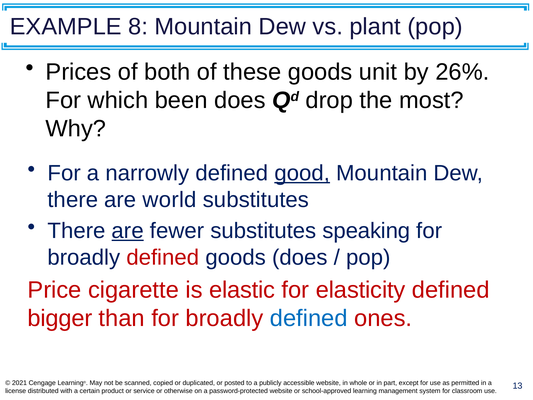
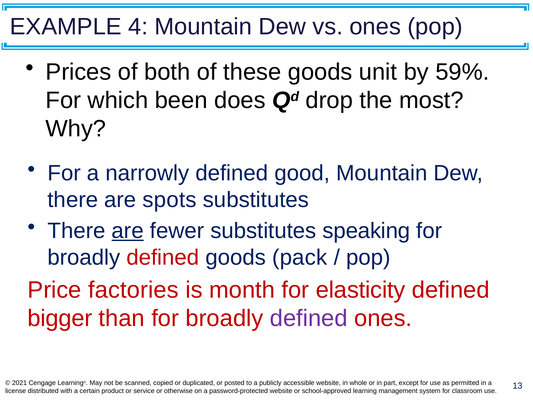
8: 8 -> 4 (138, 27)
vs plant: plant -> ones (375, 27)
26%: 26% -> 59% (462, 72)
good underline: present -> none (302, 173)
world: world -> spots (170, 200)
goods does: does -> pack (300, 257)
cigarette: cigarette -> factories (133, 290)
elastic: elastic -> month (242, 290)
defined colour: blue -> purple (309, 318)
